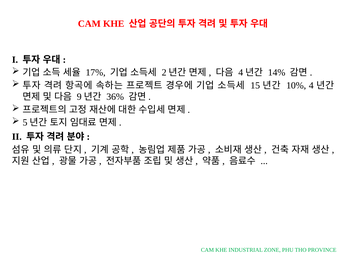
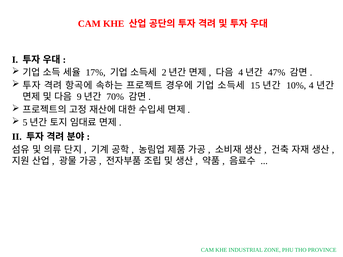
14%: 14% -> 47% (277, 73)
36%: 36% -> 70% (115, 97)
